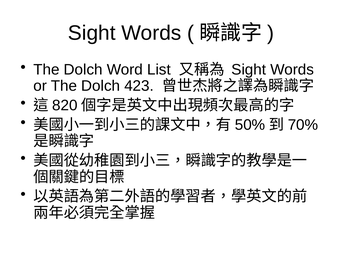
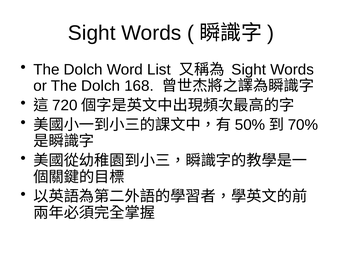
423: 423 -> 168 (139, 86)
820: 820 -> 720 (65, 106)
